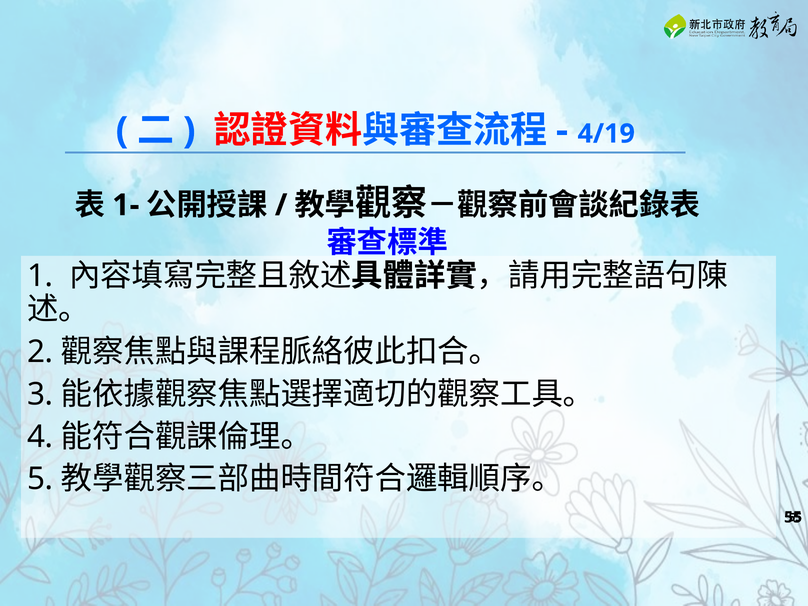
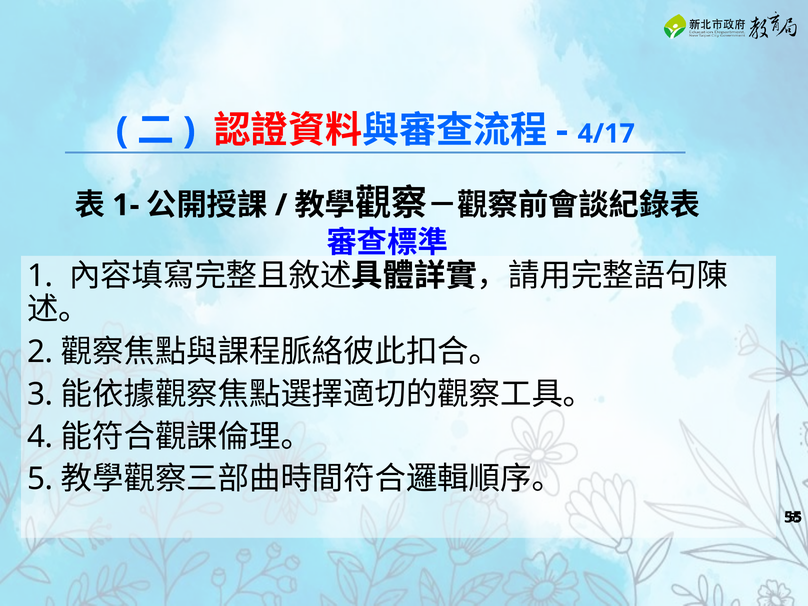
4/19: 4/19 -> 4/17 (606, 134)
